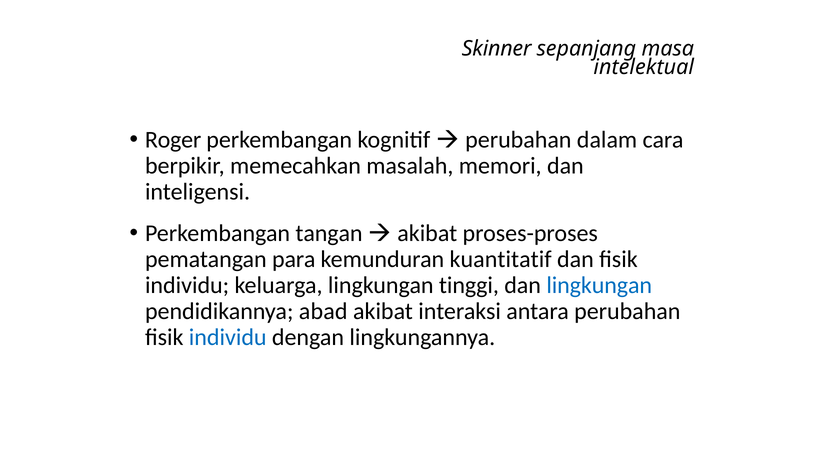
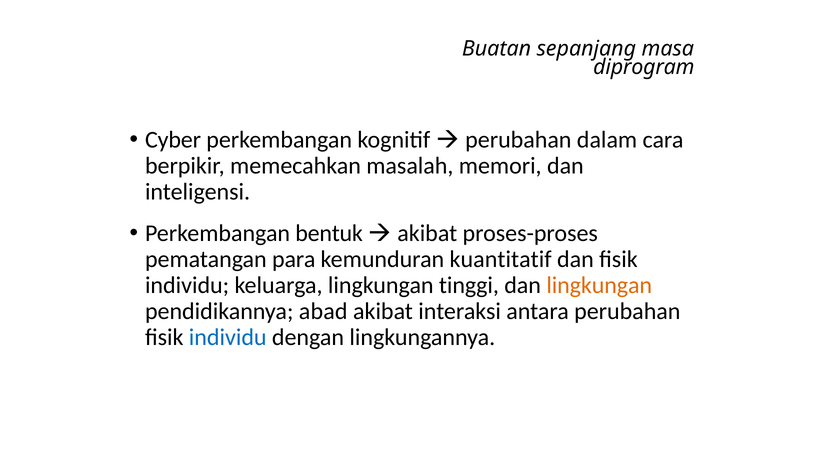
Skinner: Skinner -> Buatan (497, 48)
intelektual: intelektual -> diprogram (644, 67)
Roger: Roger -> Cyber (173, 140)
tangan: tangan -> bentuk (329, 233)
lingkungan colour: blue -> orange (599, 285)
